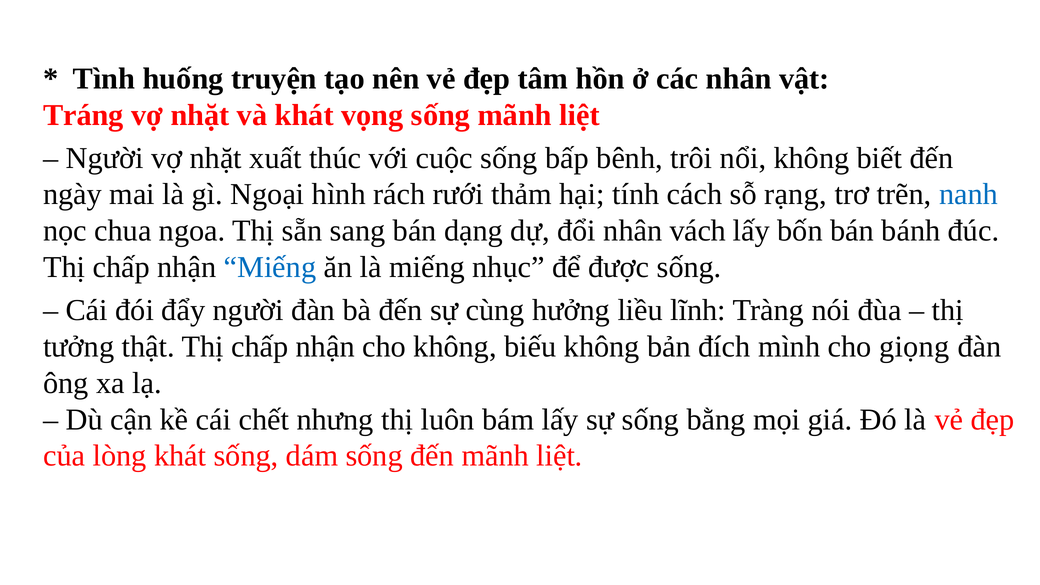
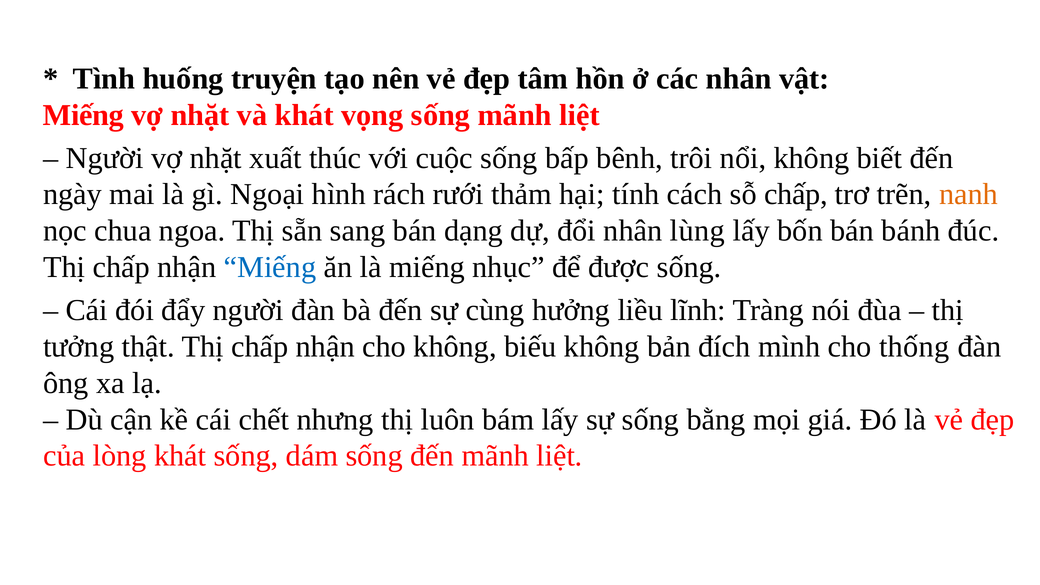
Tráng: Tráng -> Miếng (83, 115)
sỗ rạng: rạng -> chấp (796, 194)
nanh colour: blue -> orange (968, 194)
vách: vách -> lùng (697, 231)
giọng: giọng -> thống (914, 347)
